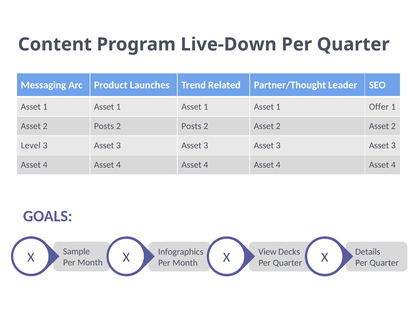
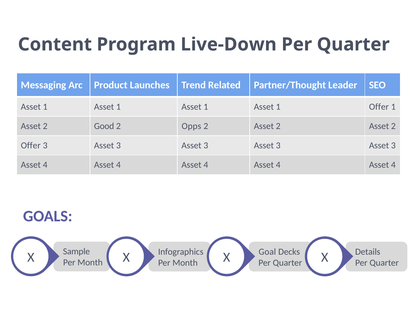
Asset 2 Posts: Posts -> Good (104, 126)
Posts: Posts -> Opps (191, 126)
Level: Level -> Offer (31, 146)
View: View -> Goal (267, 252)
